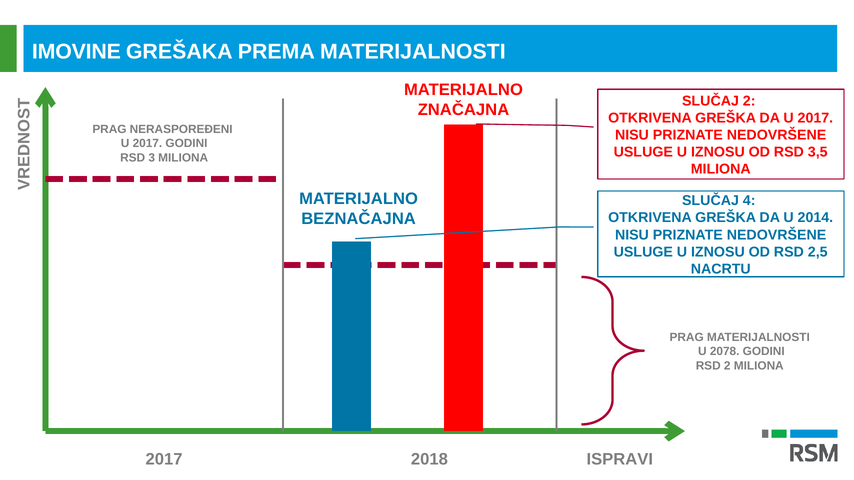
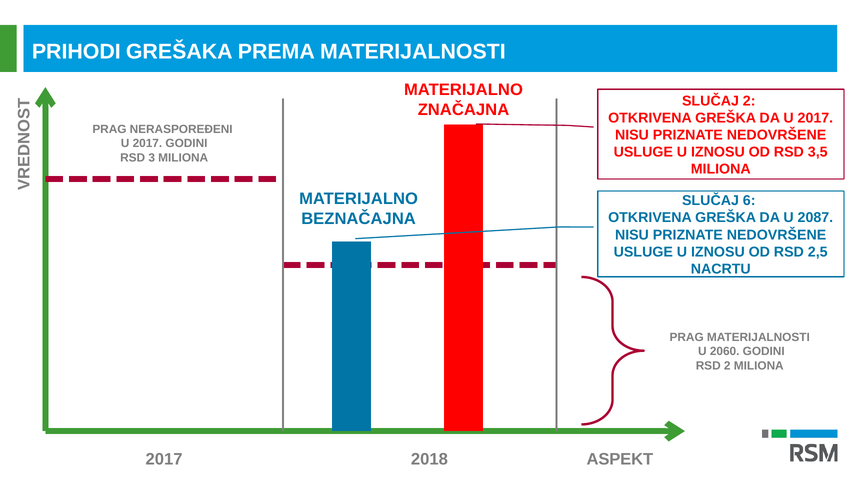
IMOVINE: IMOVINE -> PRIHODI (76, 52)
4: 4 -> 6 (749, 201)
2014: 2014 -> 2087 (815, 218)
2078: 2078 -> 2060 (725, 352)
ISPRAVI: ISPRAVI -> ASPEKT (620, 460)
